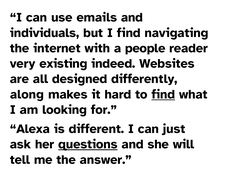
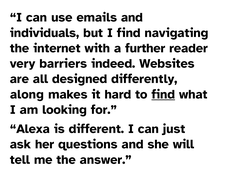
people: people -> further (145, 48)
existing: existing -> barriers (63, 63)
questions underline: present -> none (88, 144)
